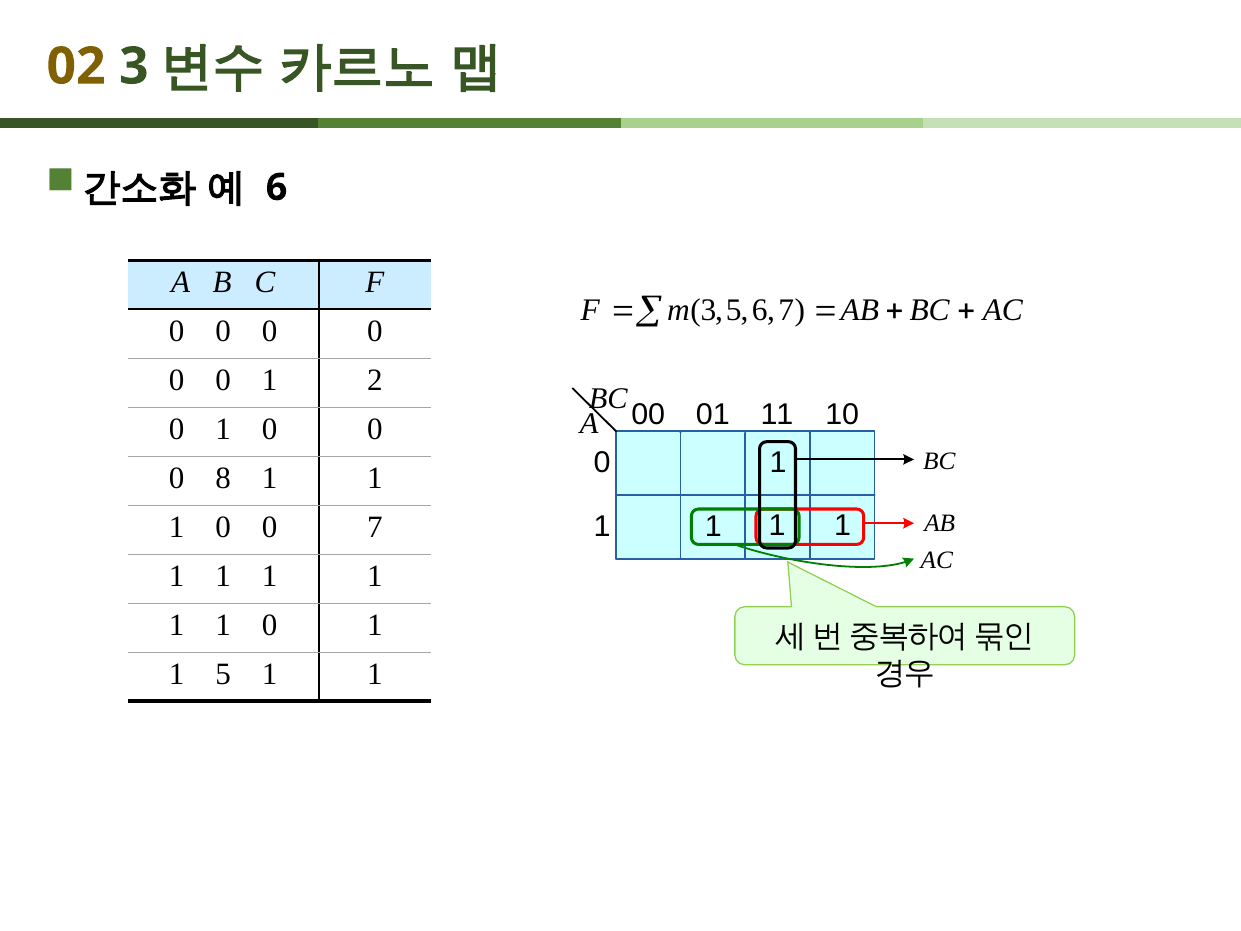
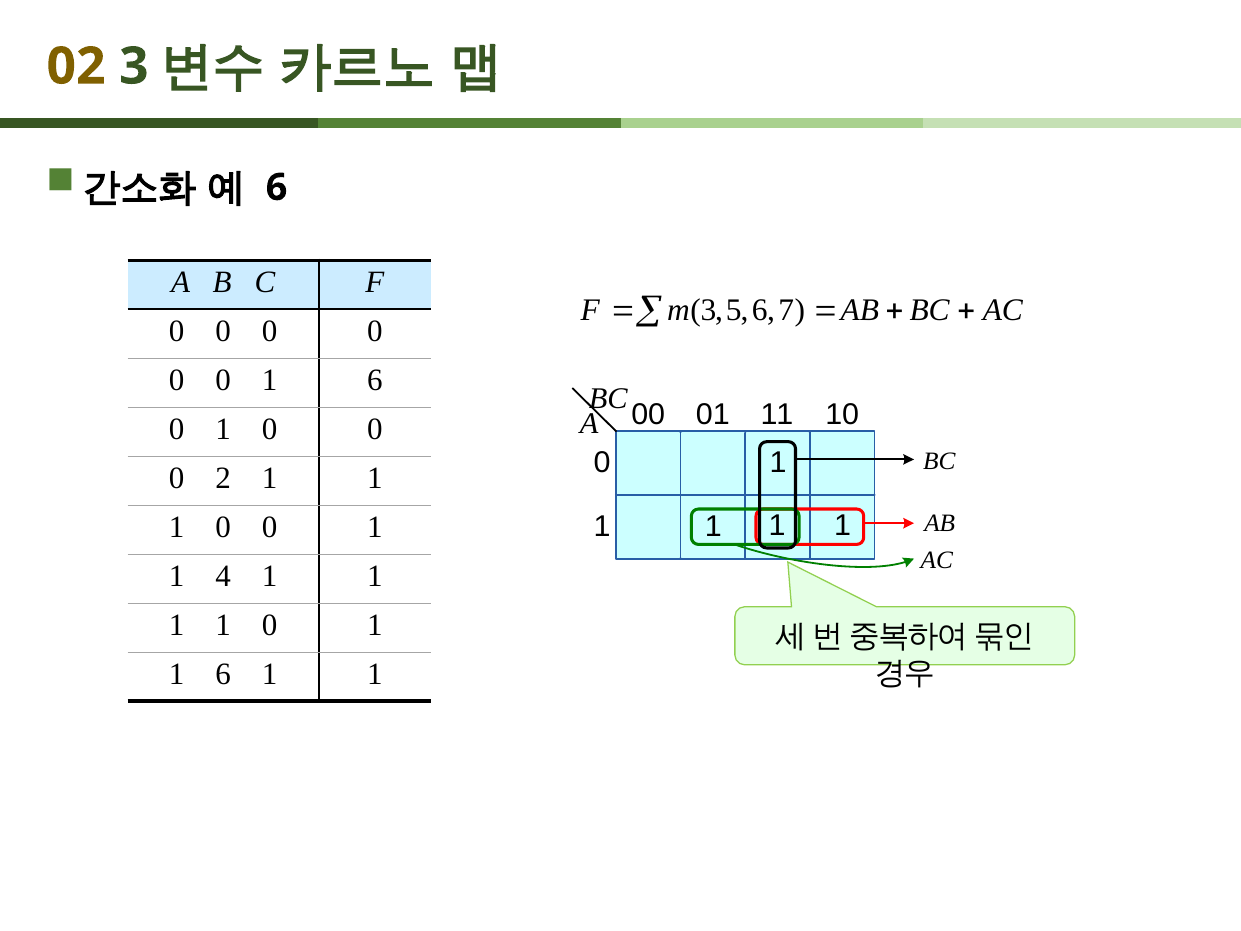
0 1 2: 2 -> 6 (375, 381)
8: 8 -> 2 (223, 479)
1 0 0 7: 7 -> 1 (375, 528)
1: 1 -> 4 (223, 576)
5: 5 -> 6 (223, 674)
